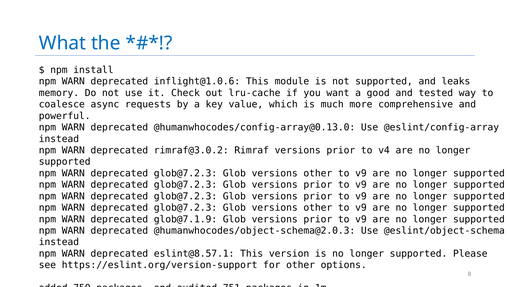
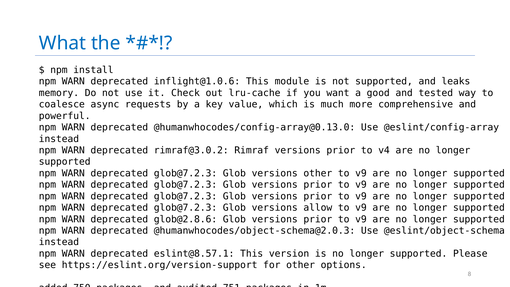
other: other -> allow (318, 208)
glob@7.1.9: glob@7.1.9 -> glob@2.8.6 (186, 219)
